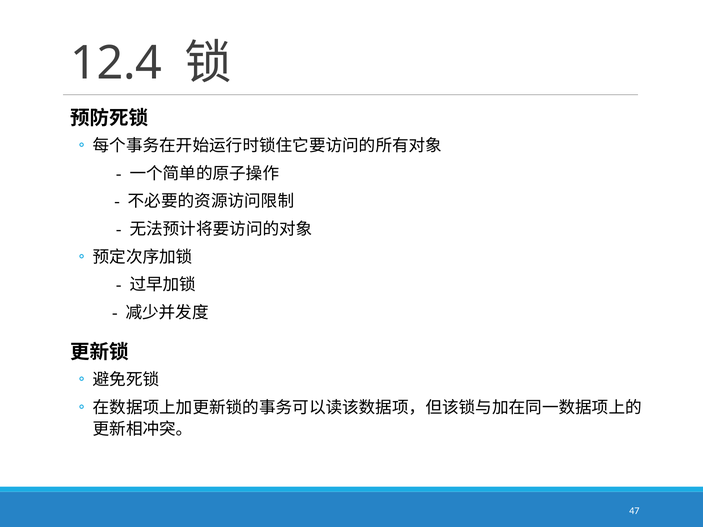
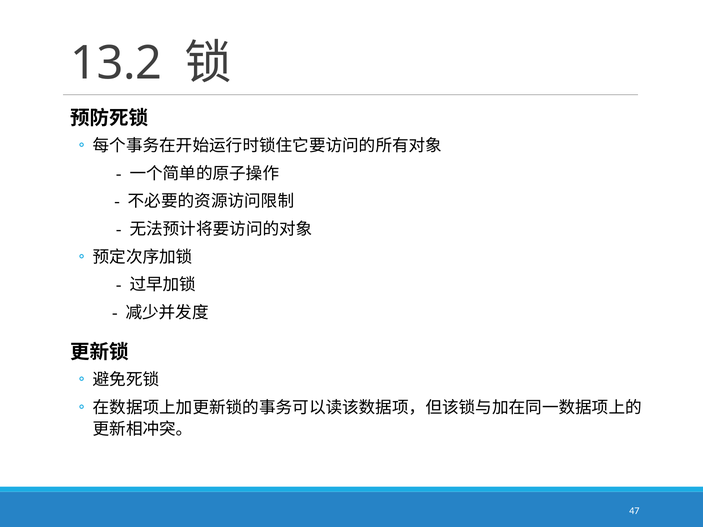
12.4: 12.4 -> 13.2 (116, 63)
